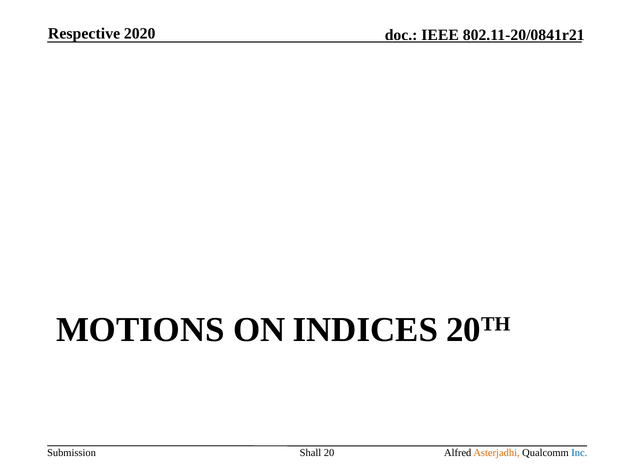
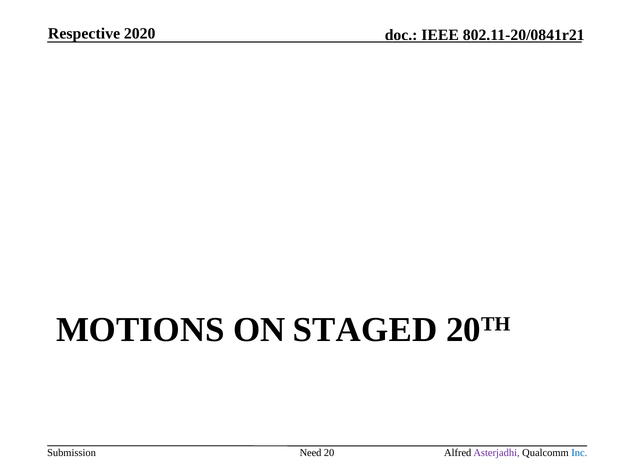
INDICES: INDICES -> STAGED (365, 330)
Shall: Shall -> Need (311, 452)
Asterjadhi colour: orange -> purple (497, 452)
